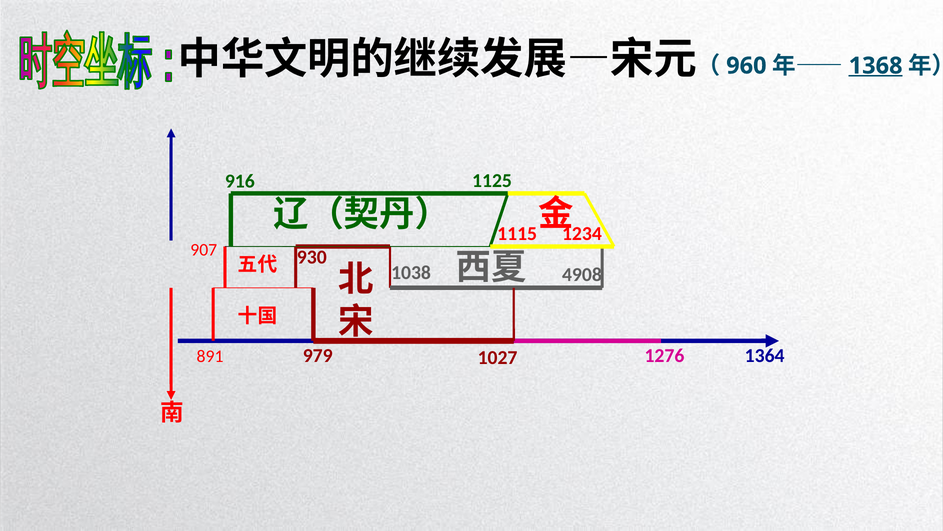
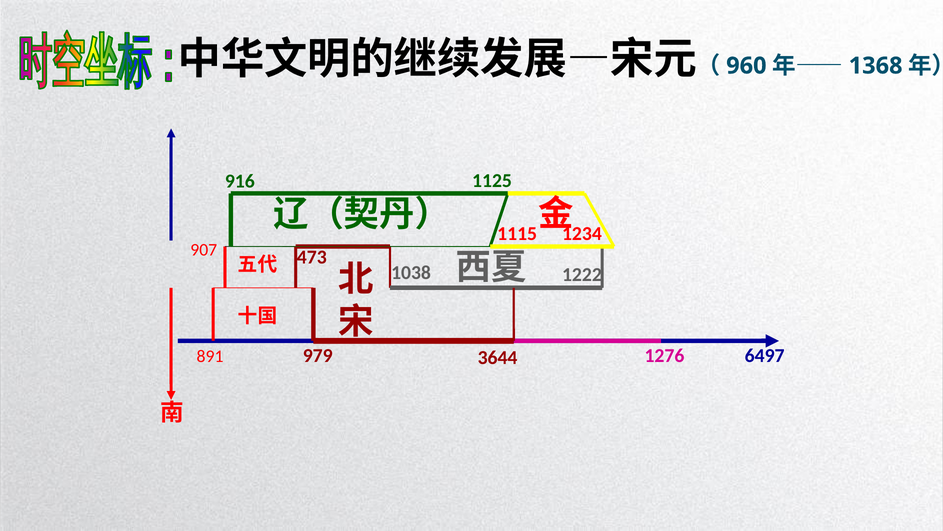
1368 underline: present -> none (876, 66)
930: 930 -> 473 (312, 257)
4908: 4908 -> 1222 (582, 275)
1027: 1027 -> 3644 (498, 357)
1364: 1364 -> 6497 (765, 355)
